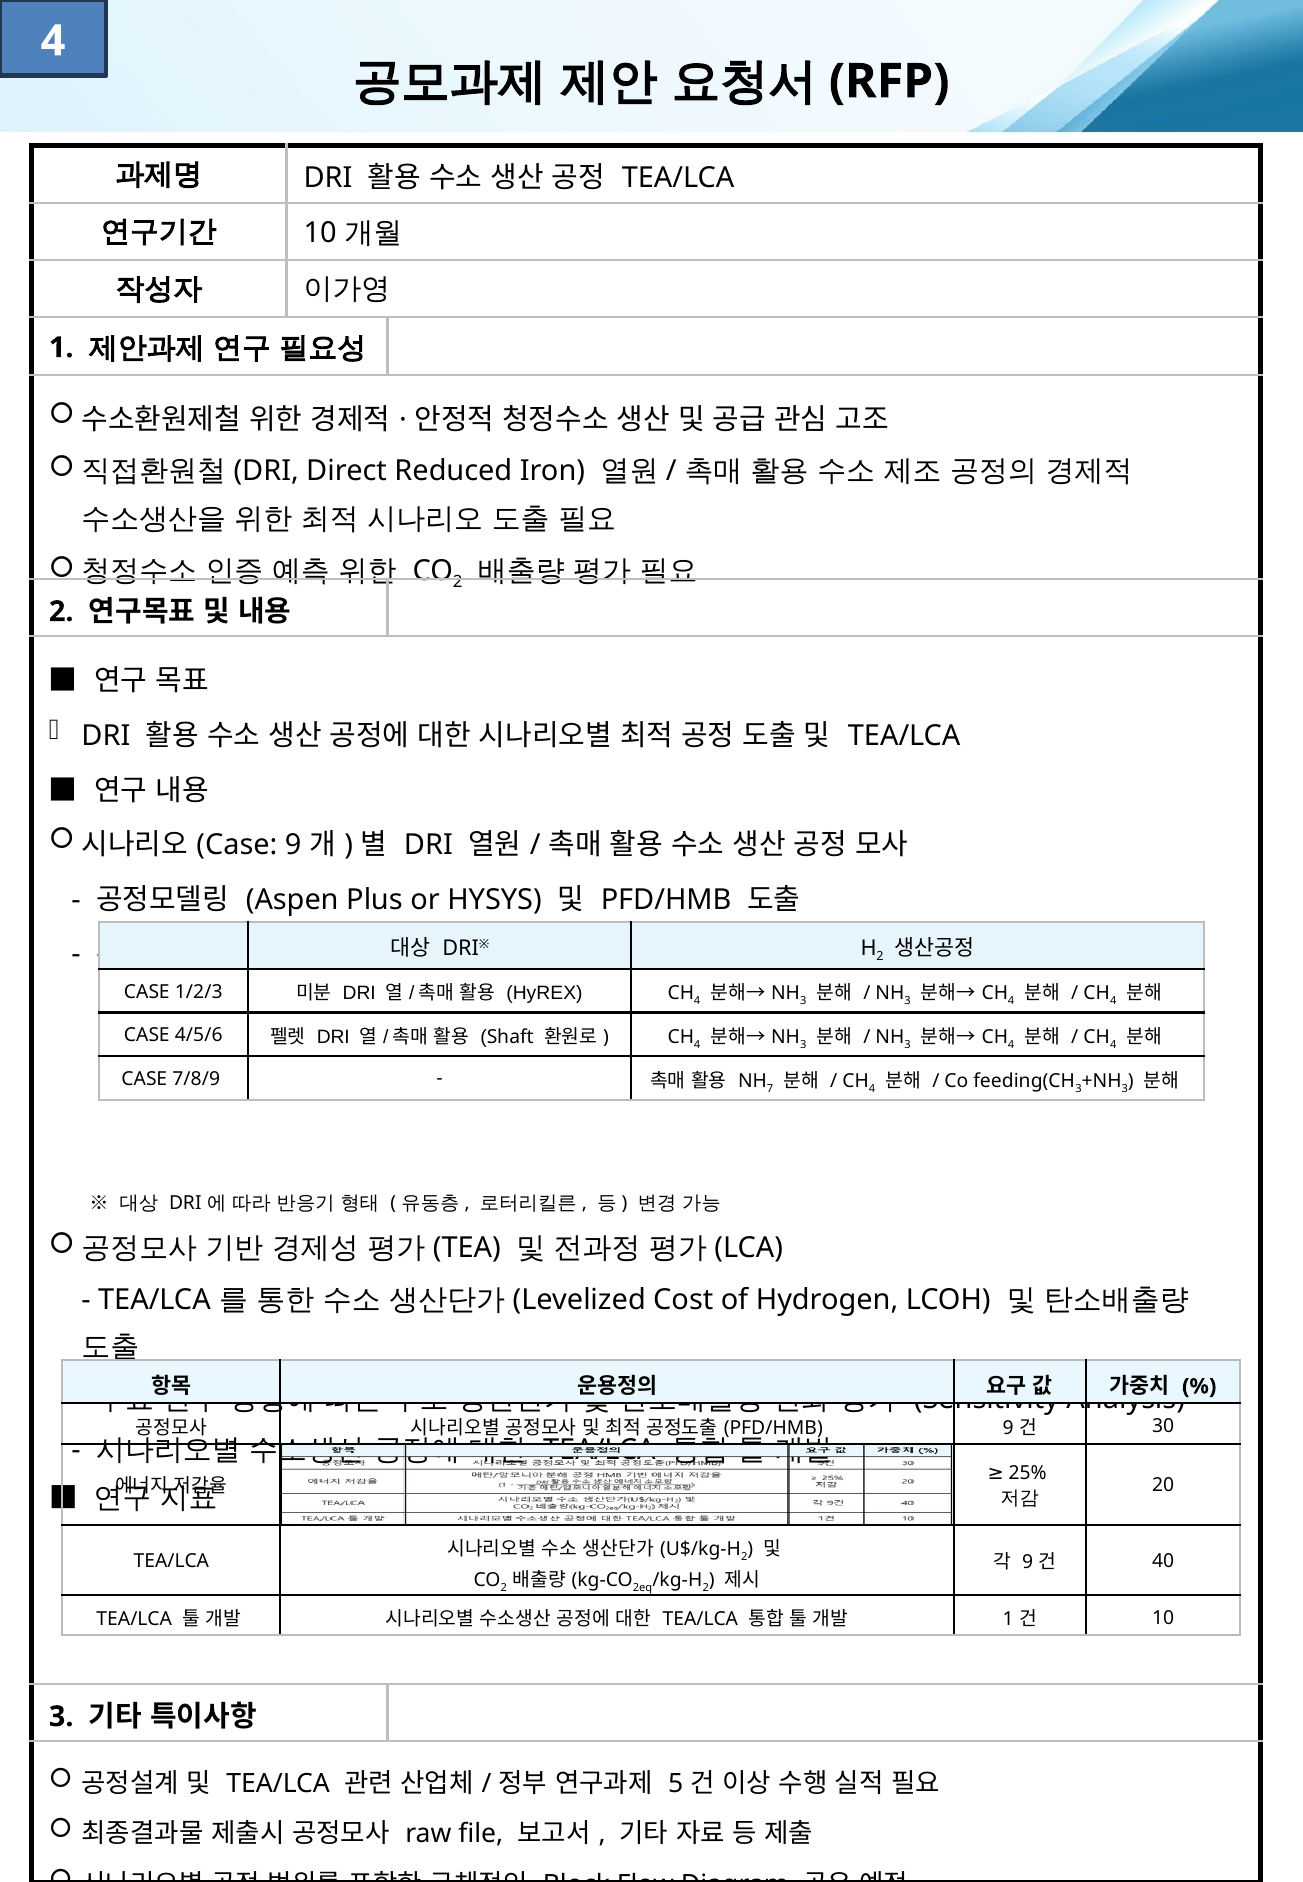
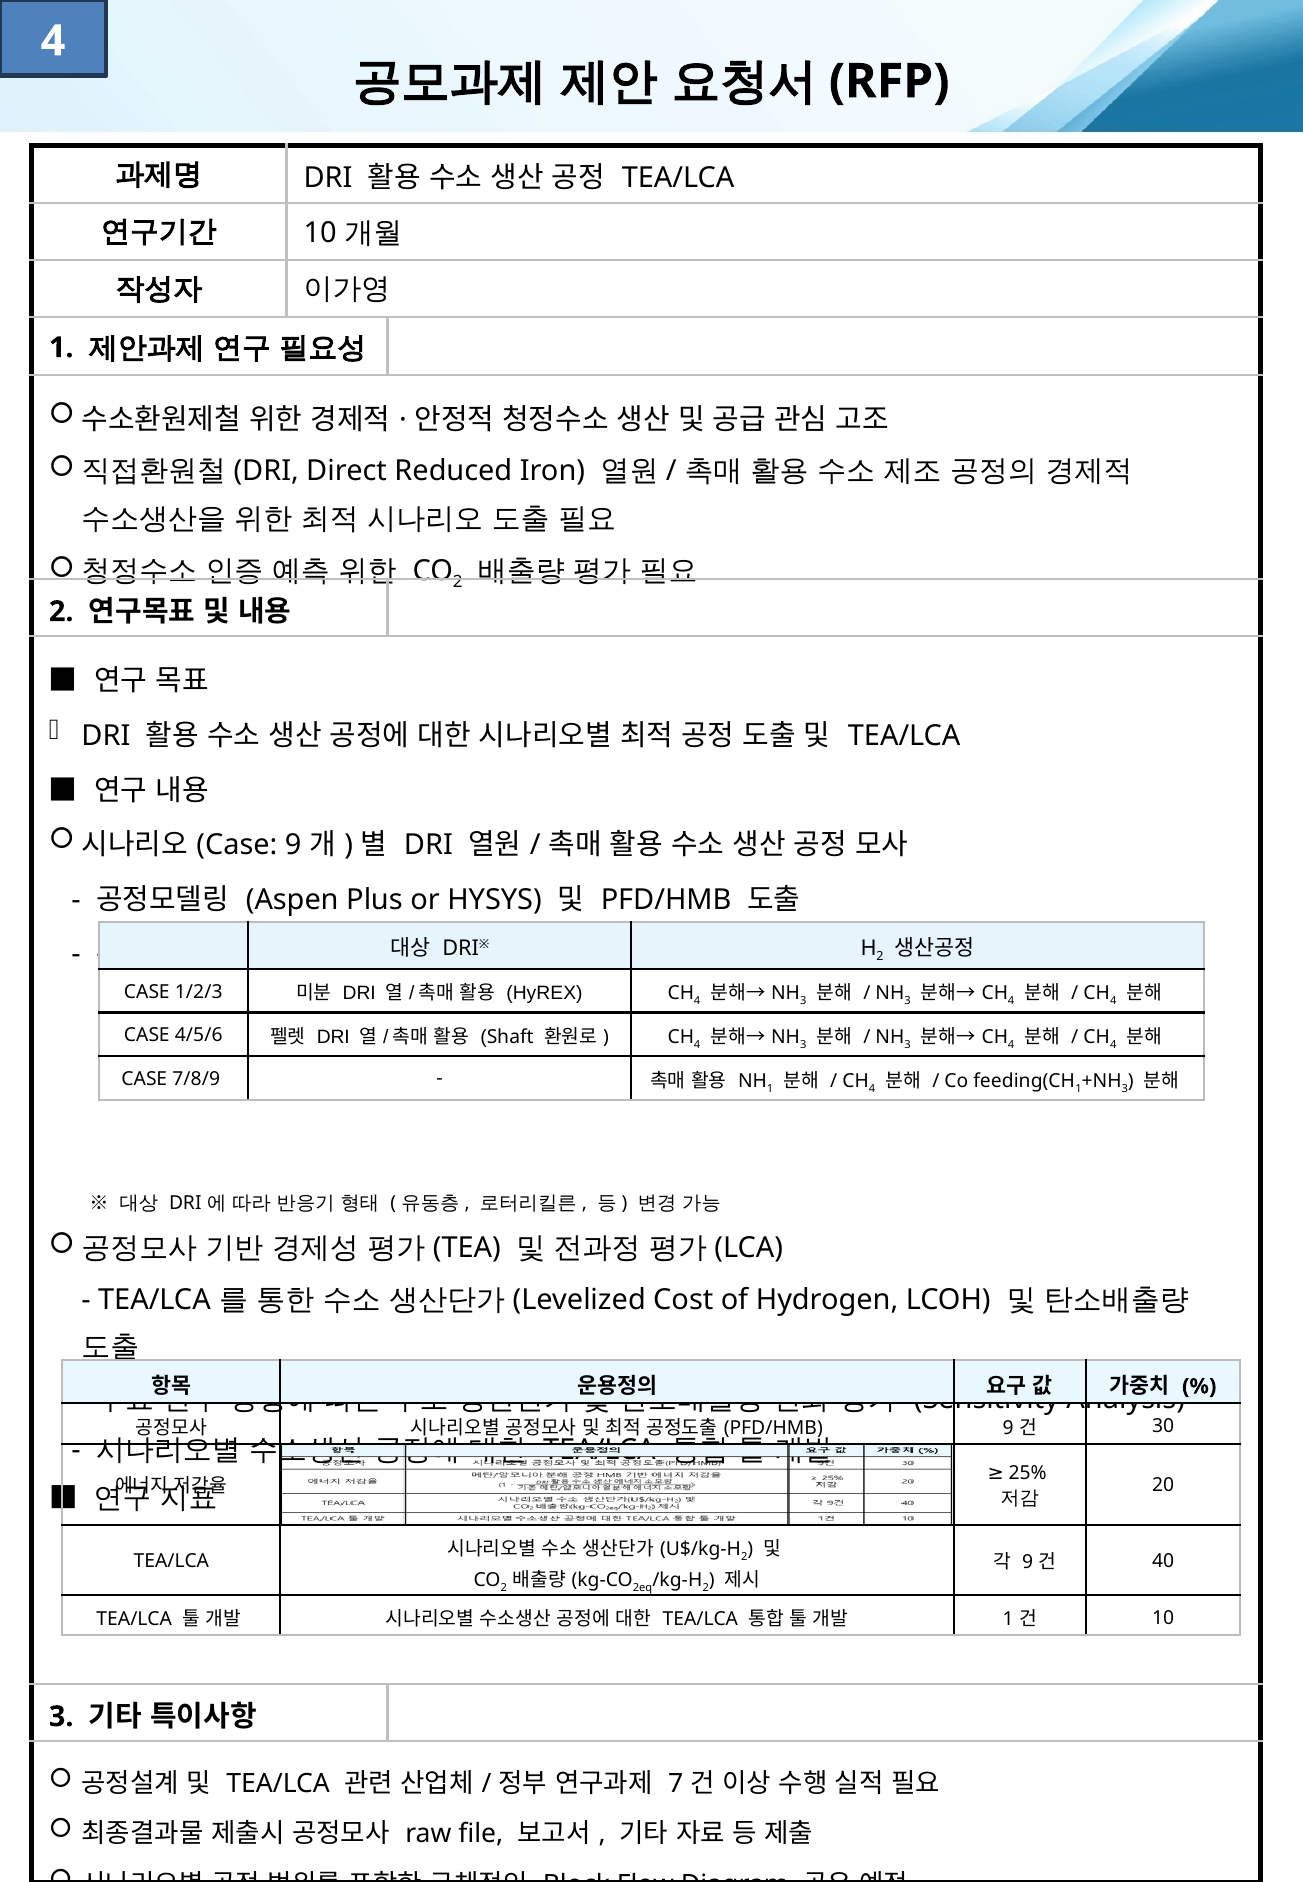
7: 7 -> 1 (770, 1089)
3: 3 -> 1 (1078, 1089)
5: 5 -> 7 (676, 1784)
